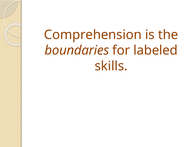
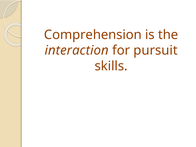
boundaries: boundaries -> interaction (77, 50)
labeled: labeled -> pursuit (156, 50)
